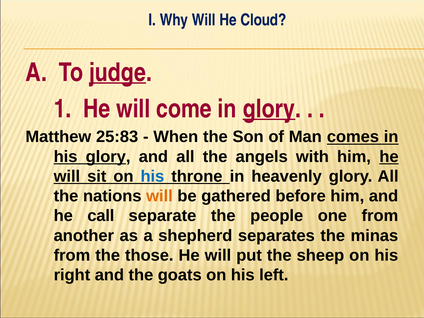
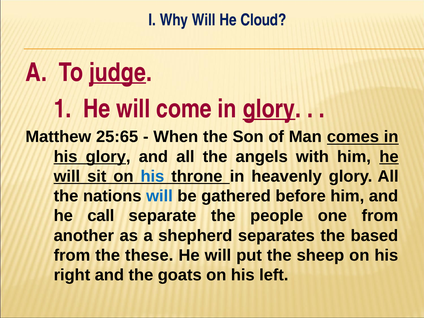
25:83: 25:83 -> 25:65 (117, 137)
will colour: orange -> blue (159, 196)
minas: minas -> based (374, 236)
those: those -> these (149, 255)
